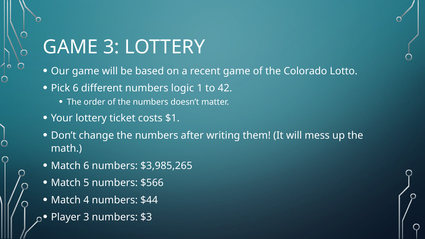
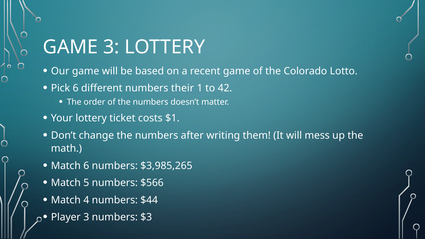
logic: logic -> their (183, 88)
